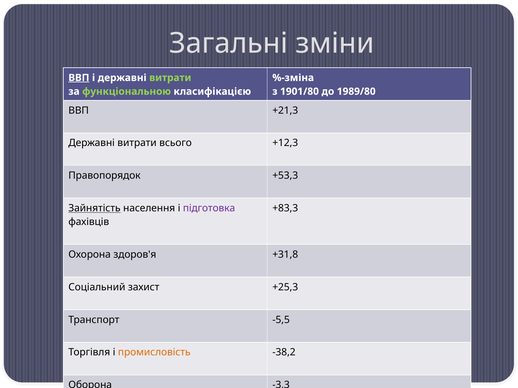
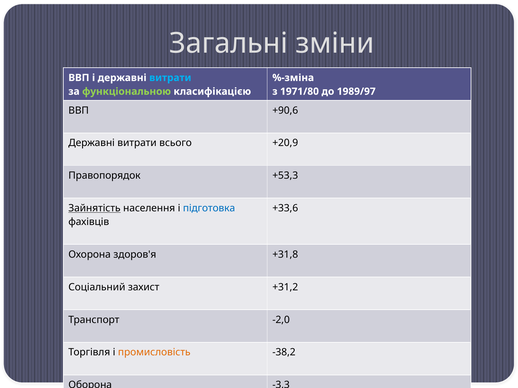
ВВП underline: present -> none (79, 78)
витрати colour: light green -> light blue (170, 78)
1901/80: 1901/80 -> 1971/80 (299, 92)
1989/80: 1989/80 -> 1989/97 (356, 92)
+21,3: +21,3 -> +90,6 (285, 110)
+12,3: +12,3 -> +20,9 (285, 143)
підготовка colour: purple -> blue (209, 208)
+83,3: +83,3 -> +33,6 (285, 208)
+25,3: +25,3 -> +31,2 (285, 287)
-5,5: -5,5 -> -2,0 (281, 320)
